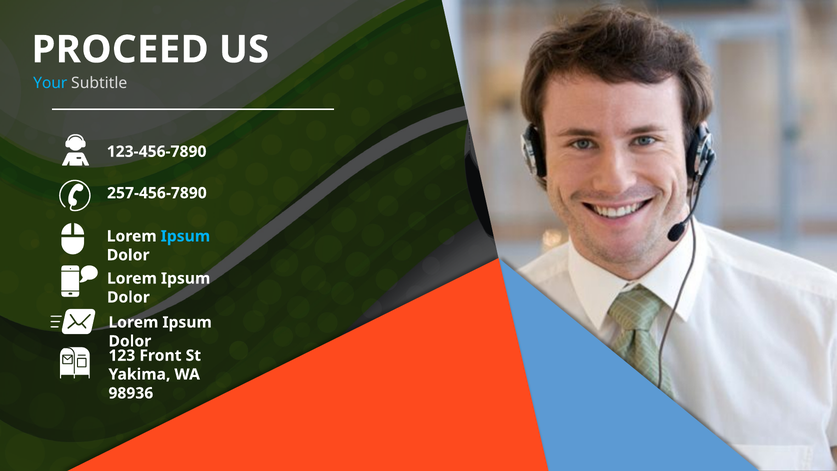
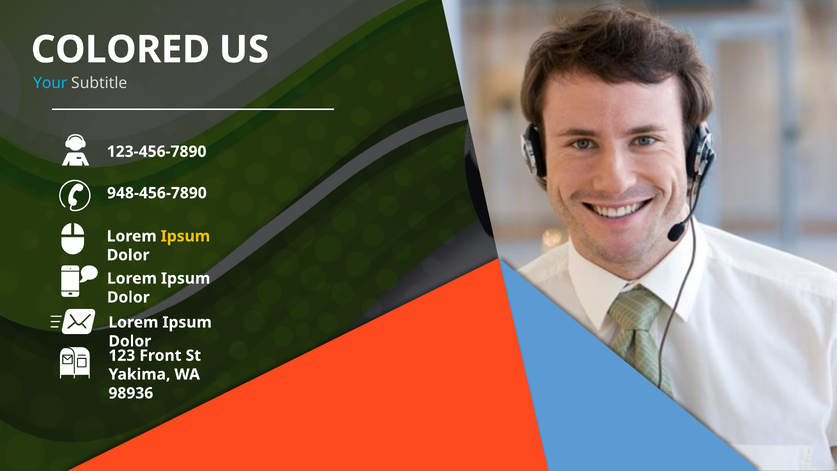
PROCEED: PROCEED -> COLORED (120, 50)
257-456-7890: 257-456-7890 -> 948-456-7890 (157, 193)
Ipsum colour: light blue -> yellow (185, 236)
